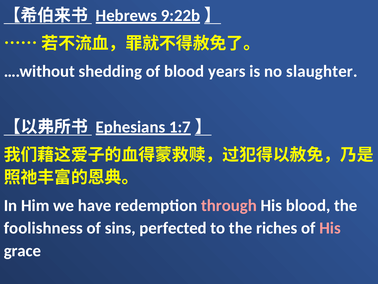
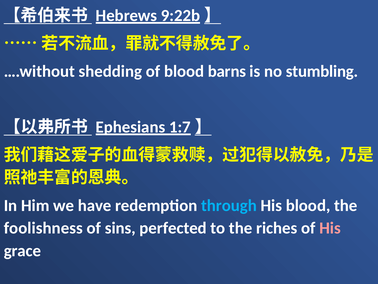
years: years -> barns (227, 71)
slaughter: slaughter -> stumbling (322, 71)
through colour: pink -> light blue (229, 205)
